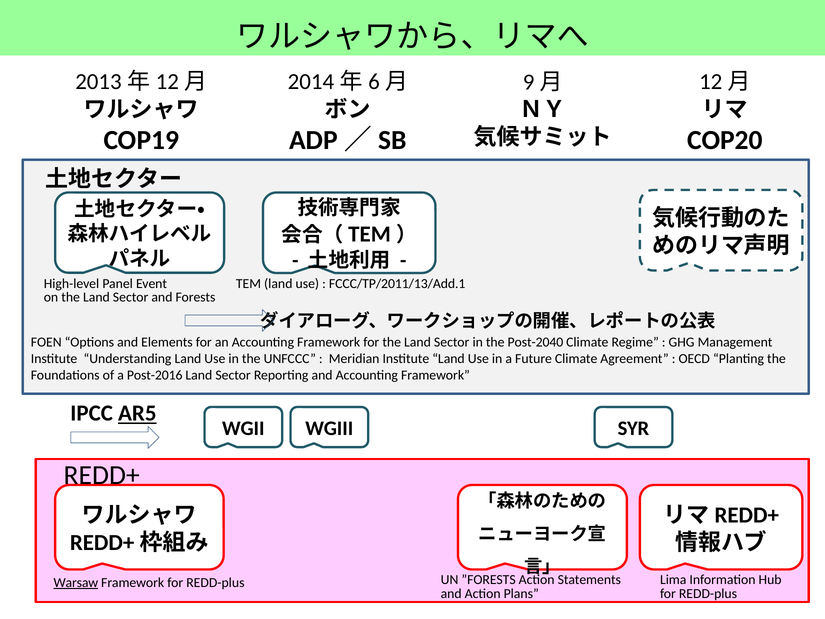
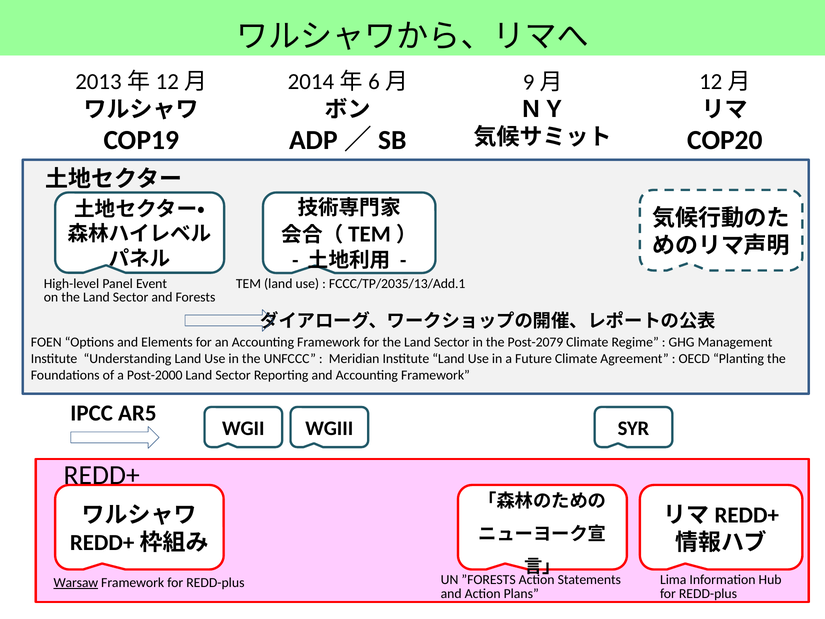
FCCC/TP/2011/13/Add.1: FCCC/TP/2011/13/Add.1 -> FCCC/TP/2035/13/Add.1 (397, 284)
Post-2040: Post-2040 -> Post-2079 (535, 342)
Post-2016: Post-2016 -> Post-2000 (155, 375)
AR5 underline: present -> none (137, 413)
